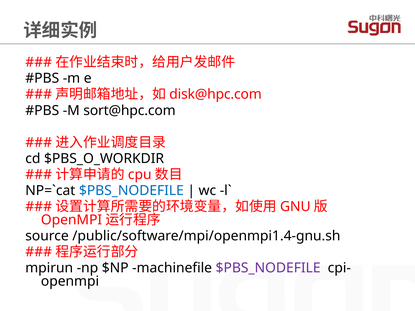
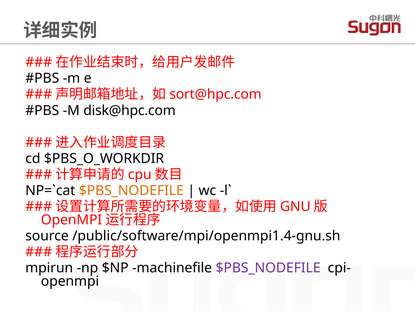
disk@hpc.com: disk@hpc.com -> sort@hpc.com (216, 94)
sort@hpc.com: sort@hpc.com -> disk@hpc.com (130, 111)
$PBS_NODEFILE colour: blue -> orange (131, 191)
